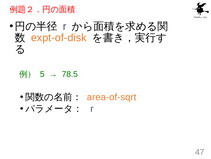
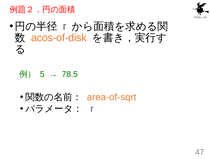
expt-of-disk: expt-of-disk -> acos-of-disk (59, 38)
